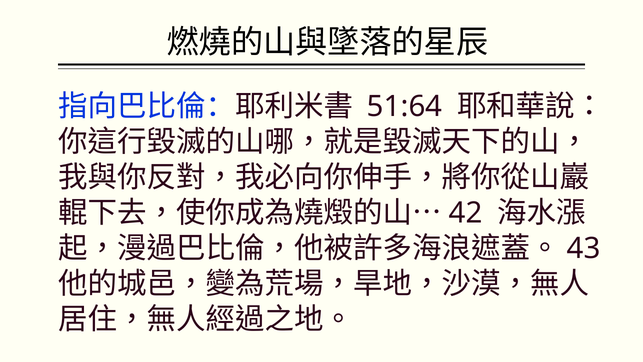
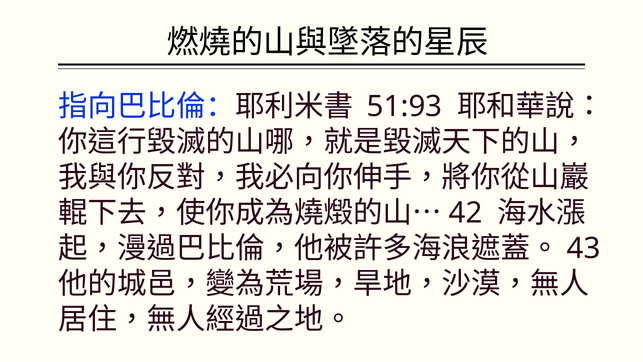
51:64: 51:64 -> 51:93 (405, 107)
